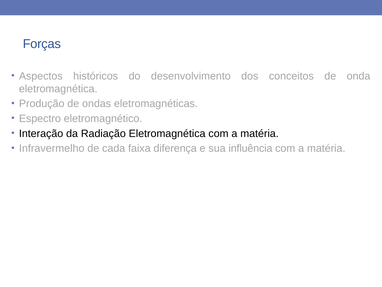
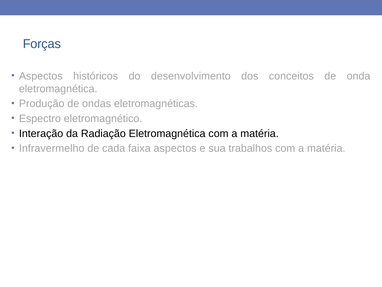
faixa diferença: diferença -> aspectos (175, 148)
influência: influência -> trabalhos (250, 148)
